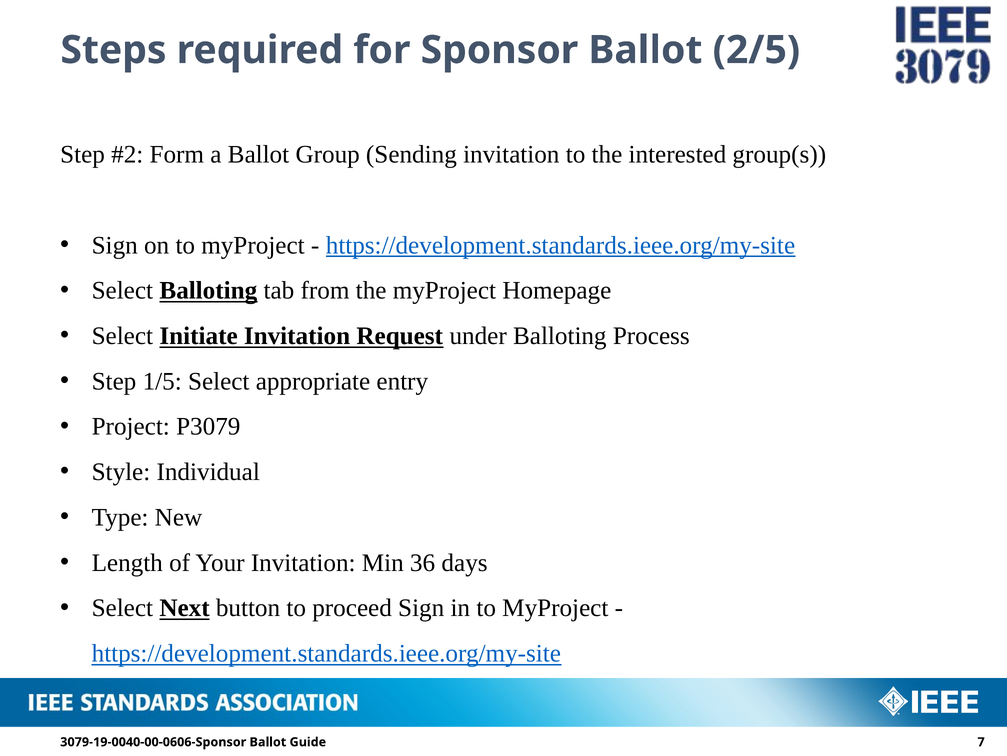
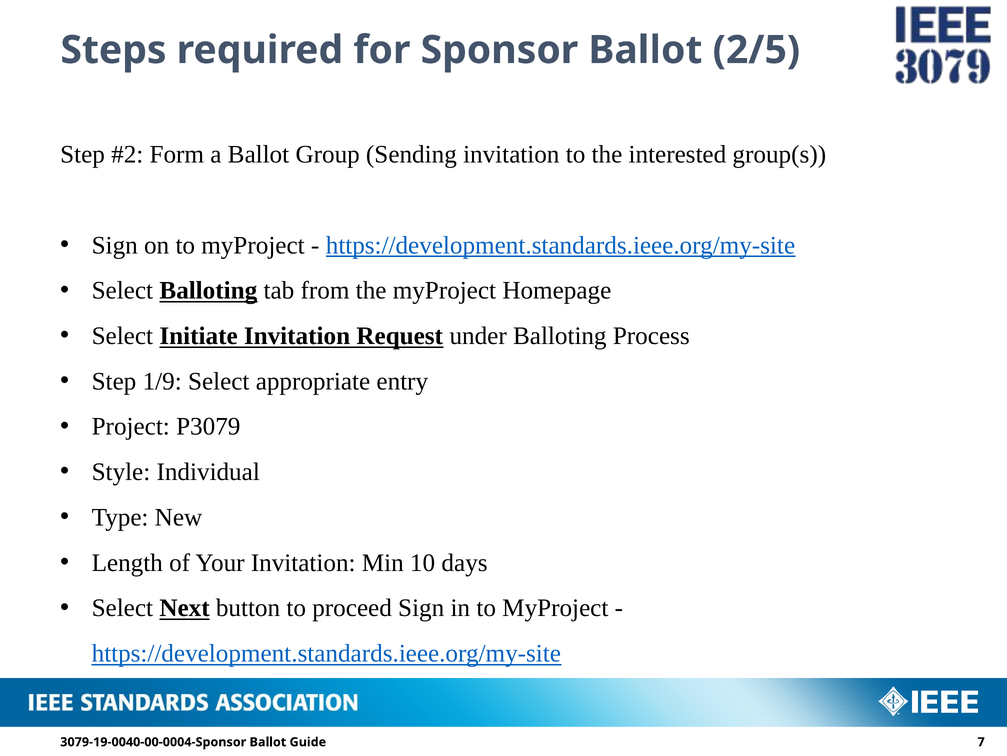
1/5: 1/5 -> 1/9 (162, 381)
36: 36 -> 10 (423, 562)
3079-19-0040-00-0606-Sponsor: 3079-19-0040-00-0606-Sponsor -> 3079-19-0040-00-0004-Sponsor (153, 741)
